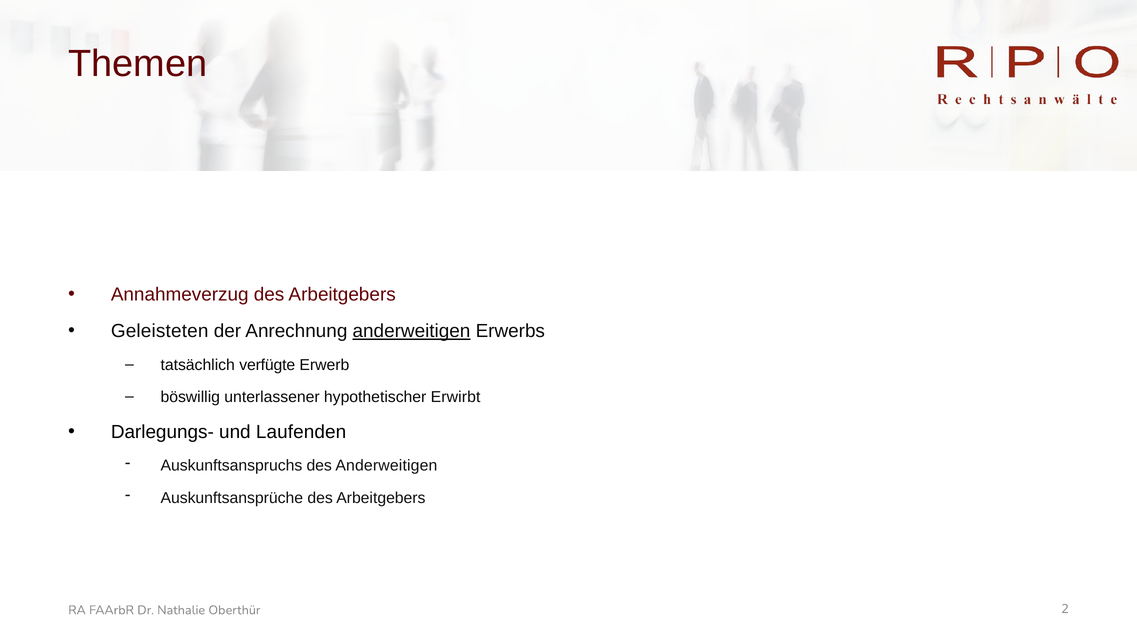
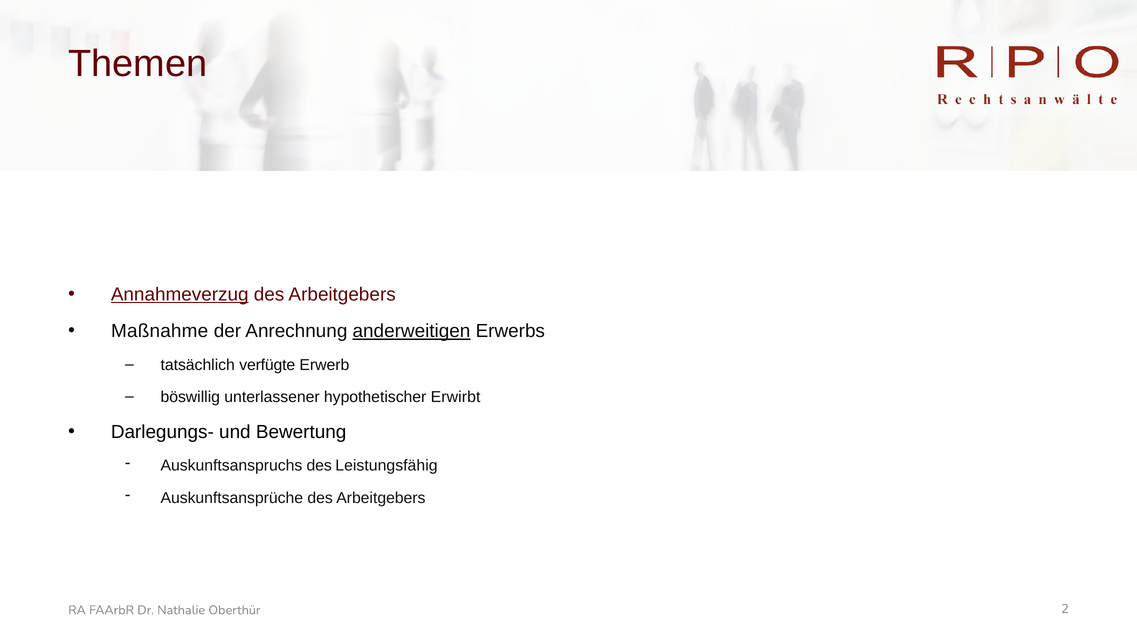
Annahmeverzug underline: none -> present (180, 295)
Geleisteten: Geleisteten -> Maßnahme (160, 331)
Laufenden: Laufenden -> Bewertung (301, 432)
des Anderweitigen: Anderweitigen -> Leistungsfähig (386, 466)
